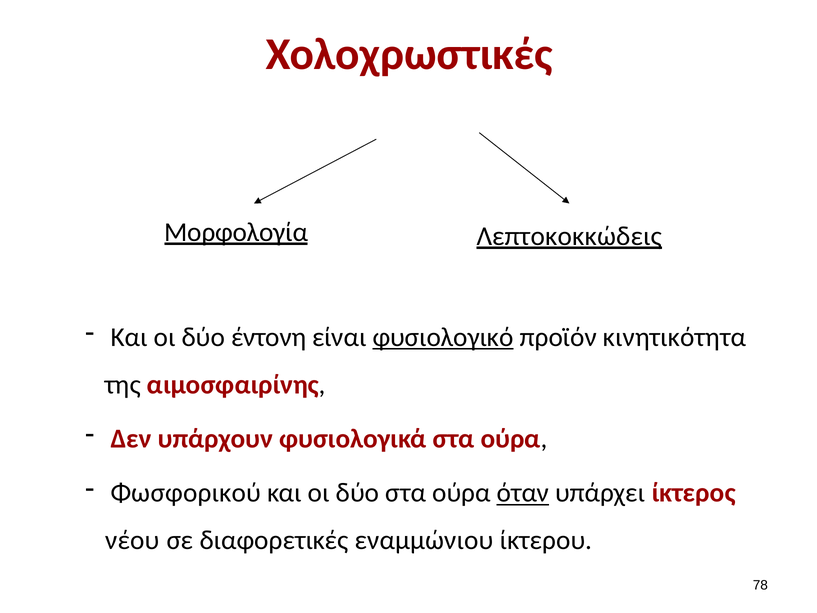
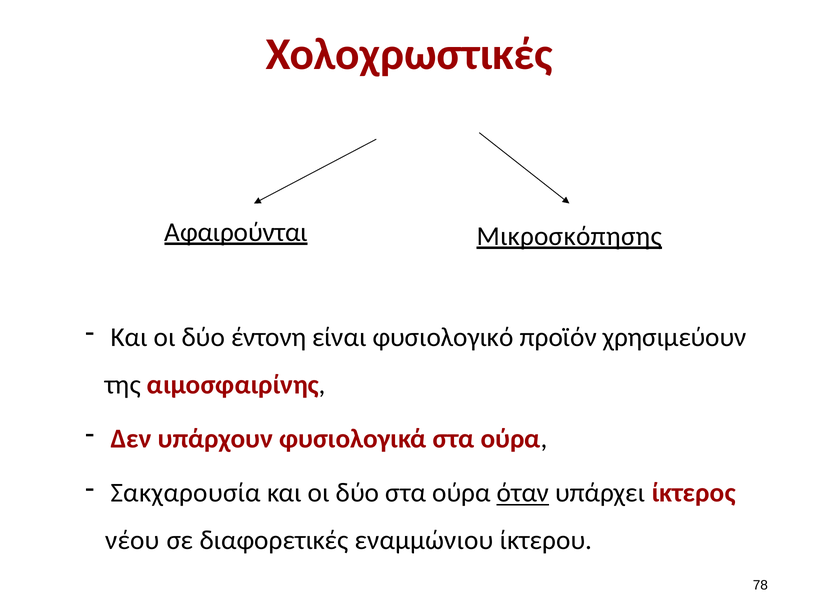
Μορφολογία: Μορφολογία -> Αφαιρούνται (236, 232)
Λεπτοκοκκώδεις: Λεπτοκοκκώδεις -> Μικροσκόπησης (569, 236)
φυσιολογικό underline: present -> none (443, 337)
κινητικότητα: κινητικότητα -> χρησιμεύουν (675, 337)
Φωσφορικού: Φωσφορικού -> Σακχαρουσία (186, 493)
